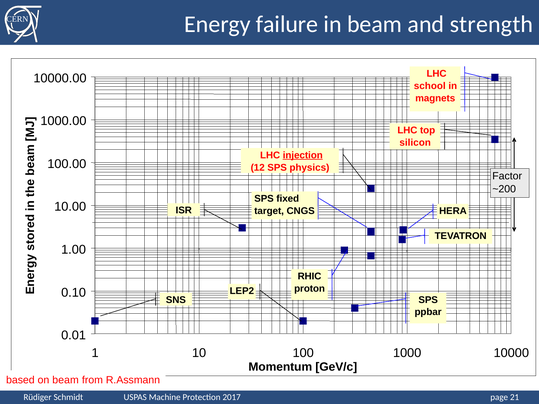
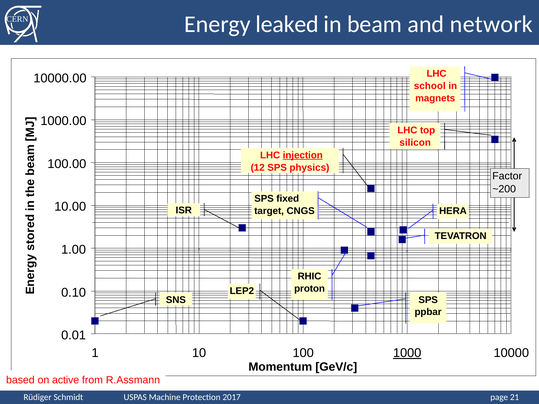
failure: failure -> leaked (287, 24)
strength: strength -> network (491, 24)
1000 underline: none -> present (407, 353)
on beam: beam -> active (66, 380)
